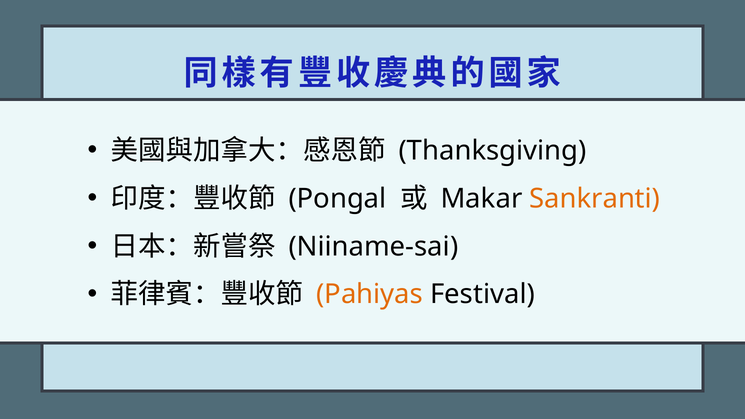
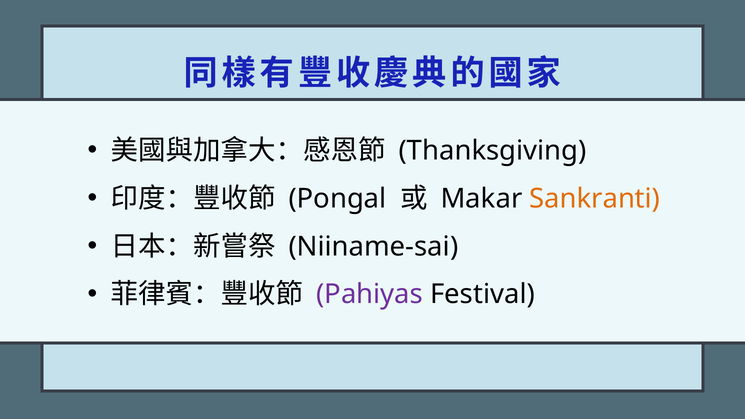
Pahiyas colour: orange -> purple (370, 294)
